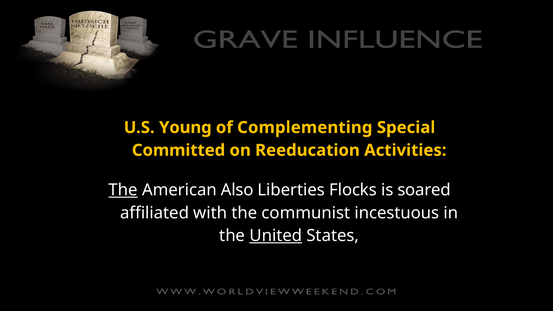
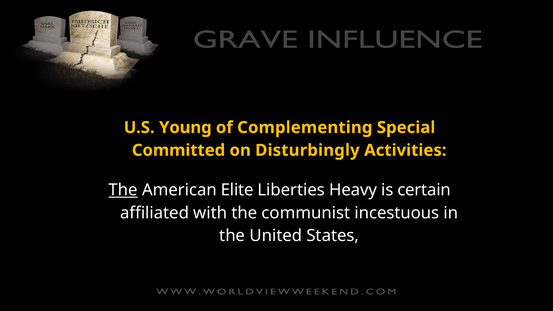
Reeducation: Reeducation -> Disturbingly (307, 150)
Also: Also -> Elite (237, 190)
Flocks: Flocks -> Heavy (353, 190)
soared: soared -> certain (424, 190)
United underline: present -> none (276, 236)
